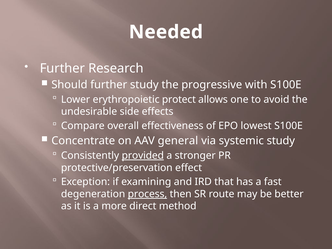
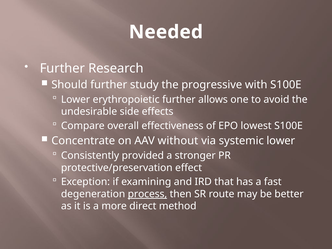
erythropoietic protect: protect -> further (179, 99)
general: general -> without (178, 141)
systemic study: study -> lower (281, 141)
provided underline: present -> none (143, 156)
